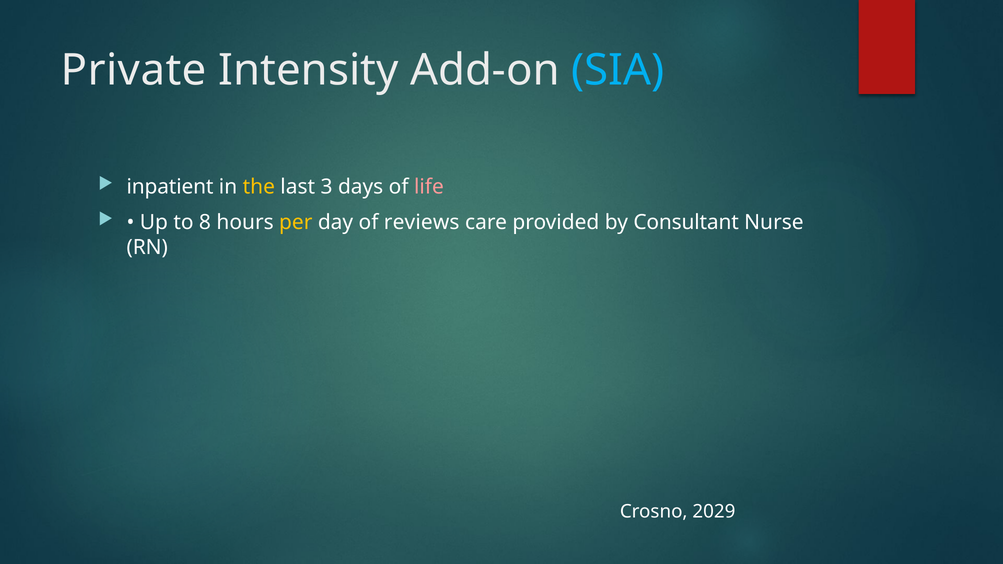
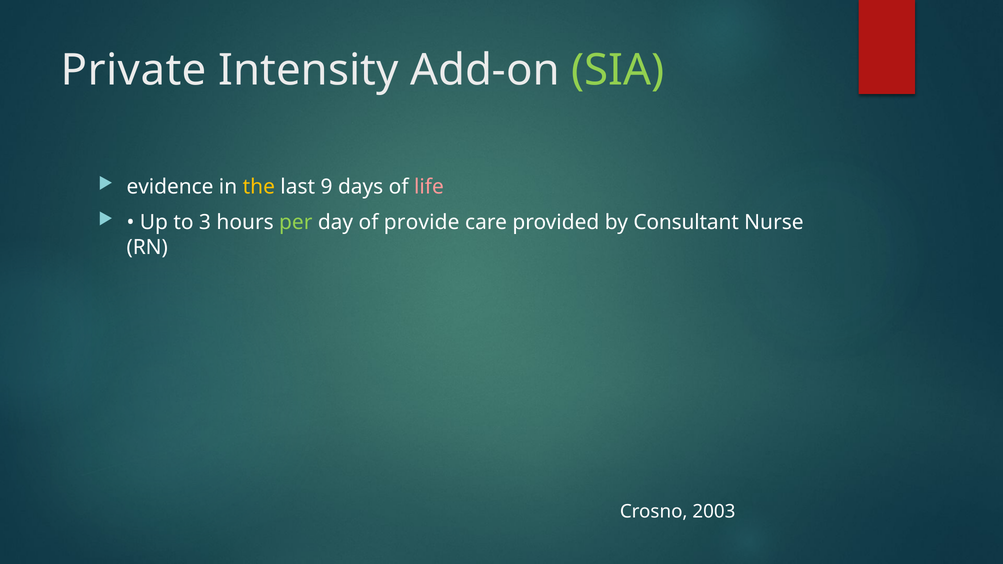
SIA colour: light blue -> light green (618, 70)
inpatient: inpatient -> evidence (170, 187)
3: 3 -> 9 (327, 187)
8: 8 -> 3 (205, 222)
per colour: yellow -> light green (296, 222)
reviews: reviews -> provide (422, 222)
2029: 2029 -> 2003 (714, 512)
